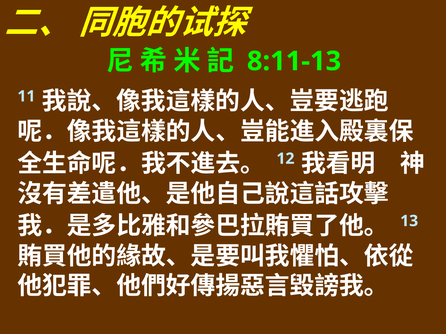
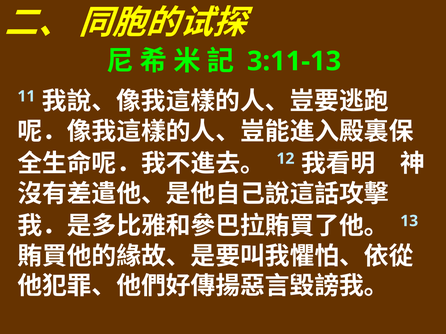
8:11-13: 8:11-13 -> 3:11-13 (294, 61)
